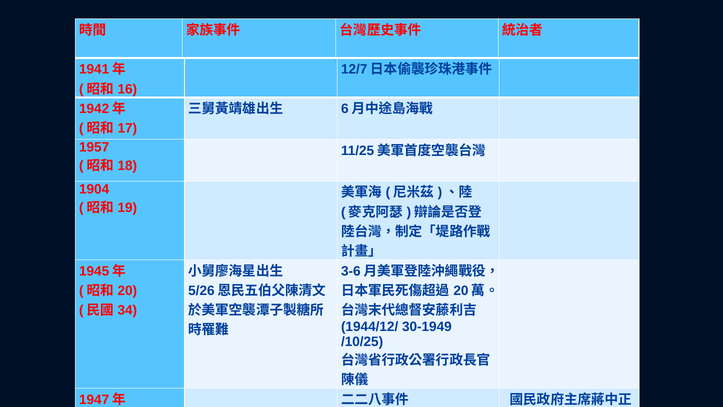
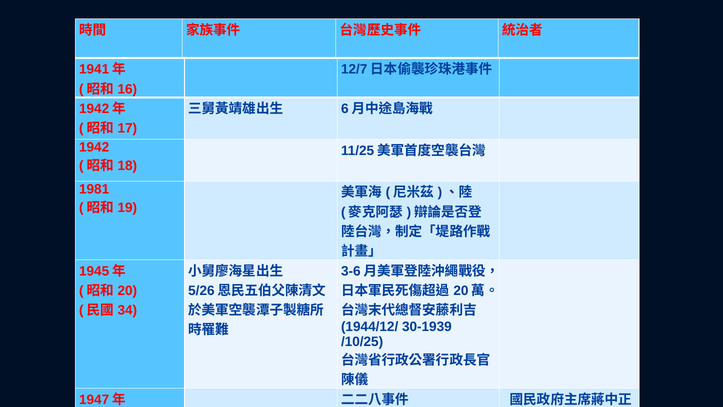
1957: 1957 -> 1942 (94, 147)
1904: 1904 -> 1981 (94, 189)
30-1949: 30-1949 -> 30-1939 (427, 326)
